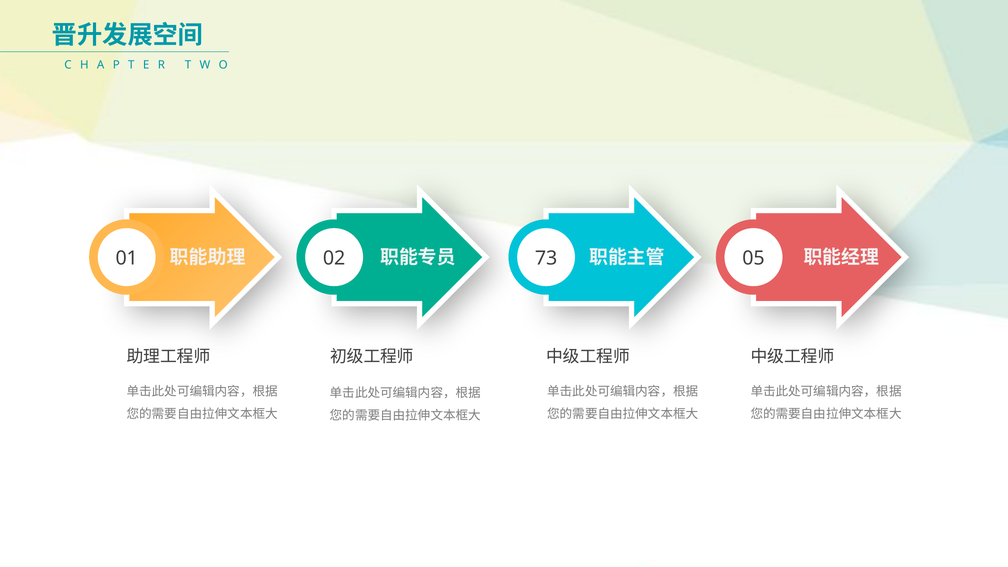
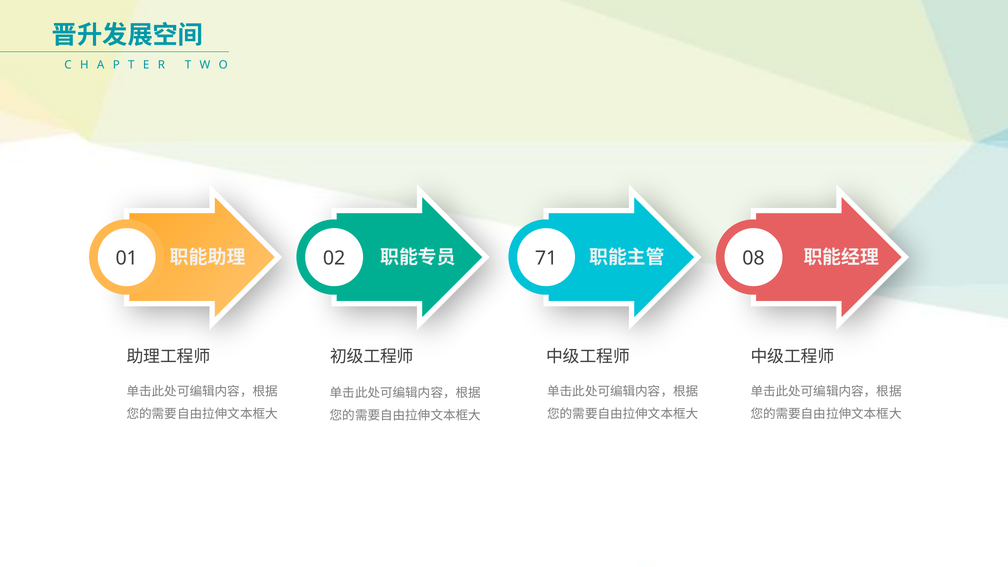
73: 73 -> 71 (546, 258)
05: 05 -> 08 (754, 258)
